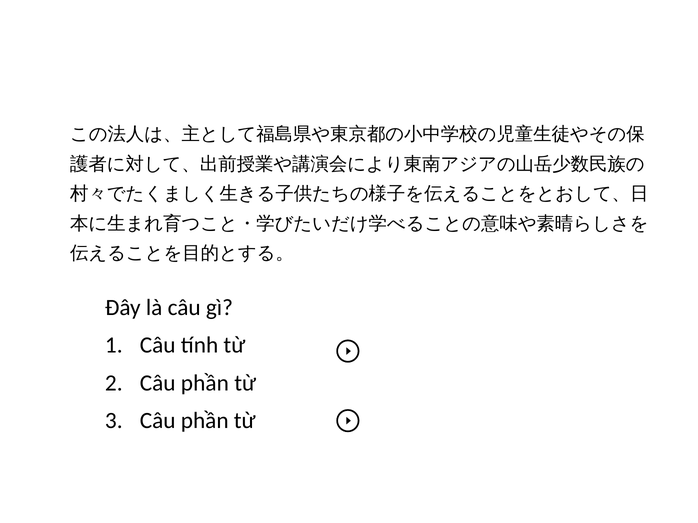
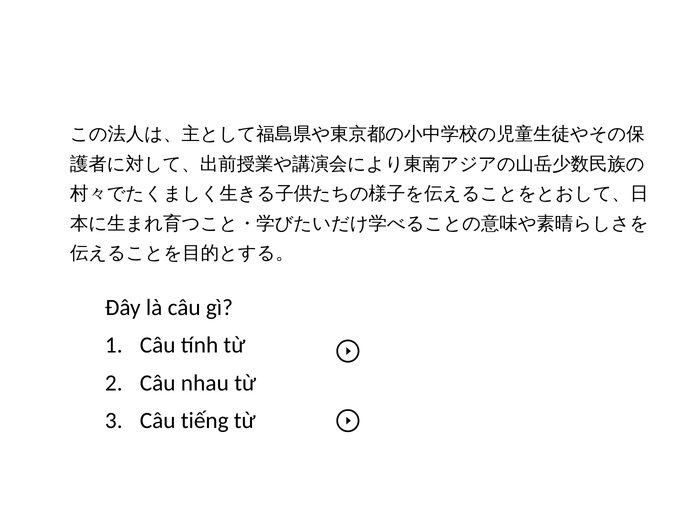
phần: phần -> nhau (205, 383)
phần: phần -> tiếng (205, 421)
